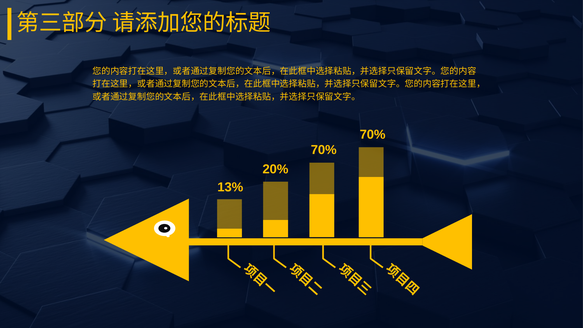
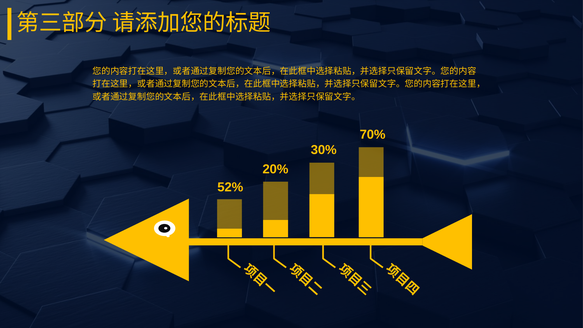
70%: 70% -> 30% (324, 150)
13%: 13% -> 52% (230, 187)
